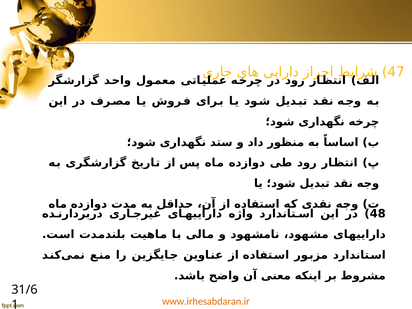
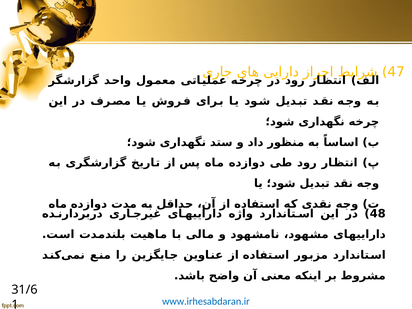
www.irhesabdaran.ir colour: orange -> blue (206, 301)
